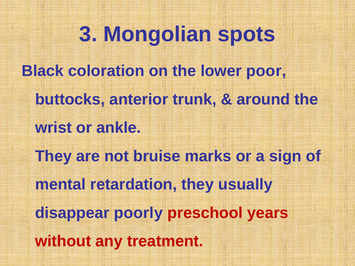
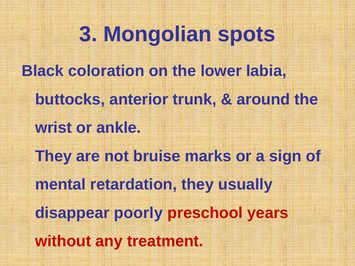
poor: poor -> labia (266, 71)
